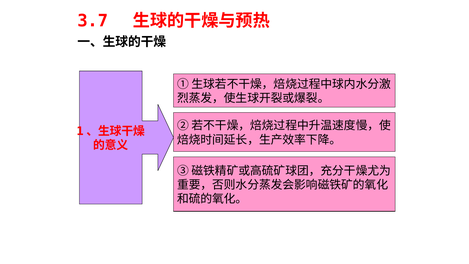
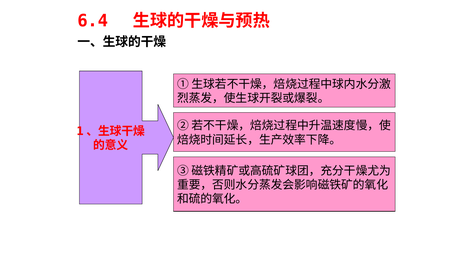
3.7: 3.7 -> 6.4 (93, 21)
